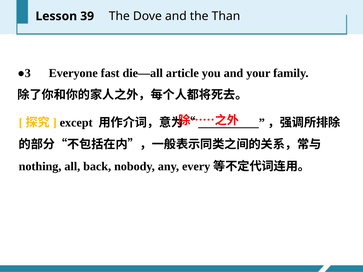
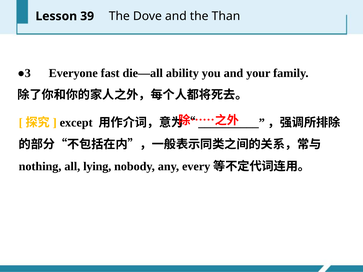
article: article -> ability (182, 73)
back: back -> lying (97, 166)
